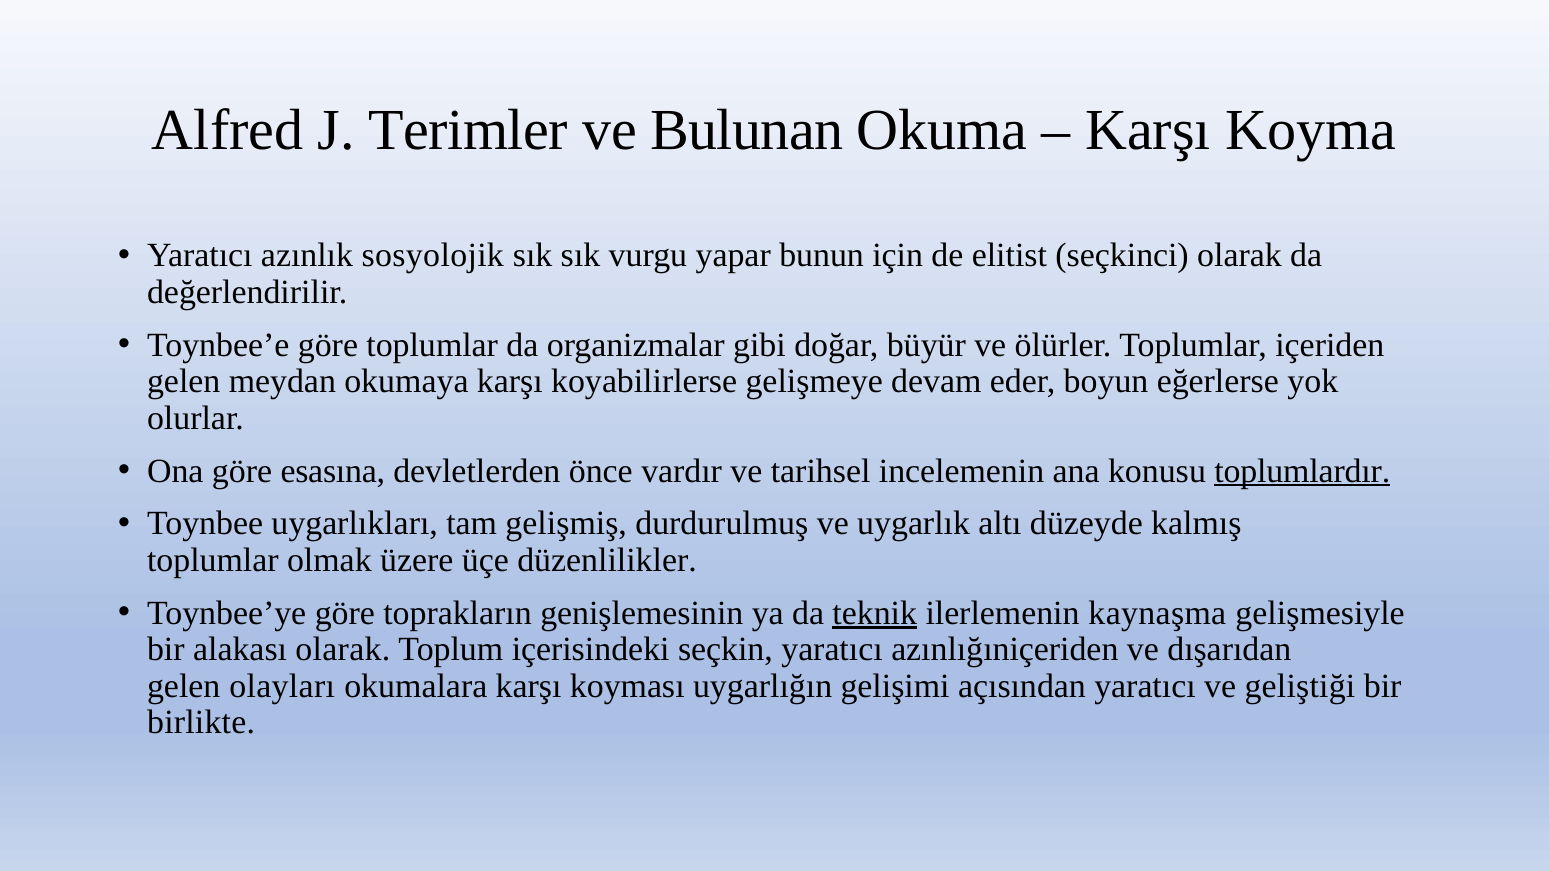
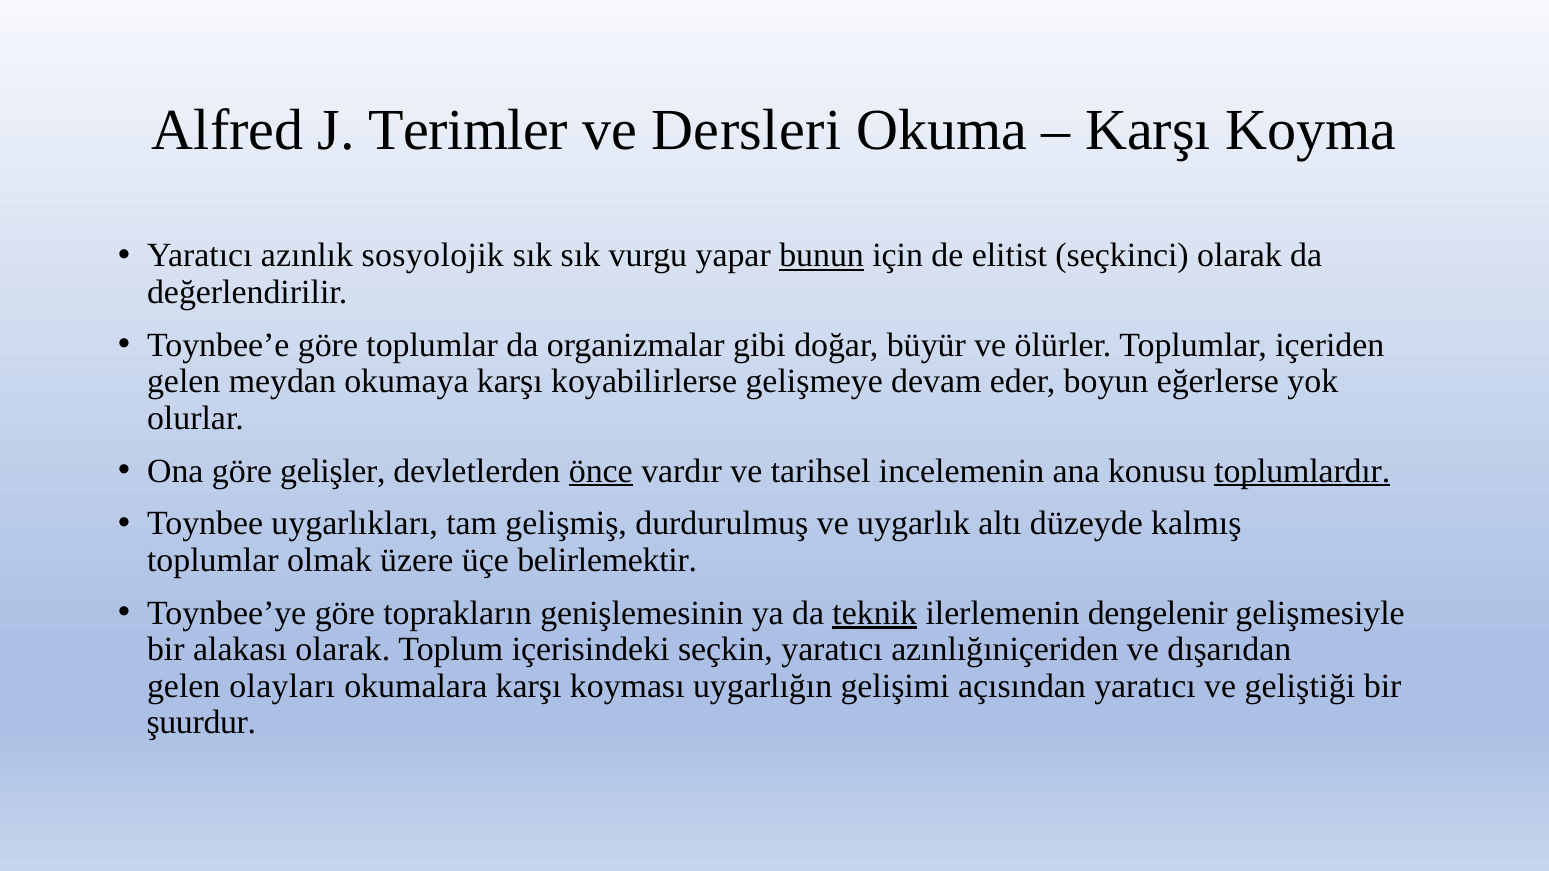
Bulunan: Bulunan -> Dersleri (746, 130)
bunun underline: none -> present (822, 256)
esasına: esasına -> gelişler (333, 471)
önce underline: none -> present (601, 471)
düzenlilikler: düzenlilikler -> belirlemektir (607, 560)
kaynaşma: kaynaşma -> dengelenir (1158, 613)
birlikte: birlikte -> şuurdur (201, 723)
